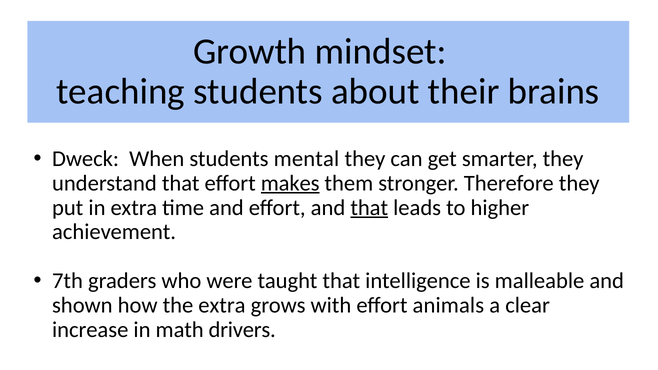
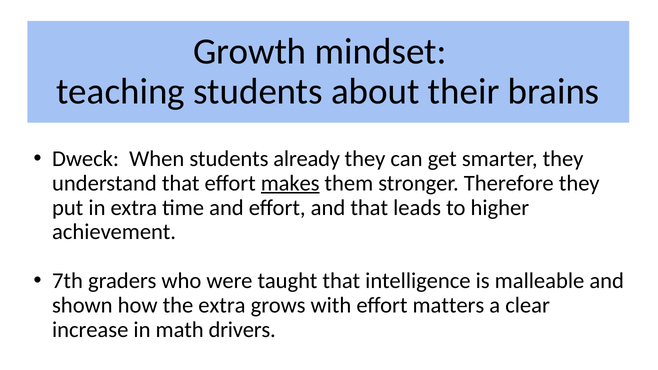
mental: mental -> already (307, 159)
that underline: present -> none (369, 208)
animals: animals -> matters (448, 305)
